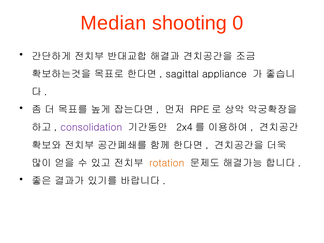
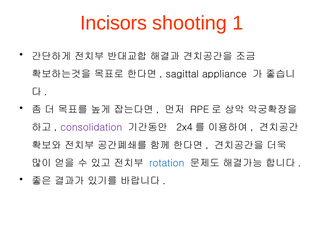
Median: Median -> Incisors (114, 23)
0: 0 -> 1 (238, 23)
rotation colour: orange -> blue (167, 163)
